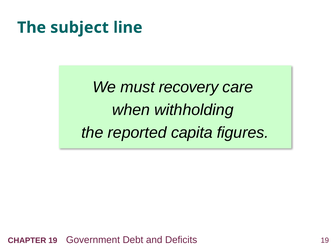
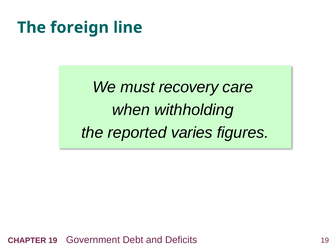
subject: subject -> foreign (80, 28)
capita: capita -> varies (192, 133)
